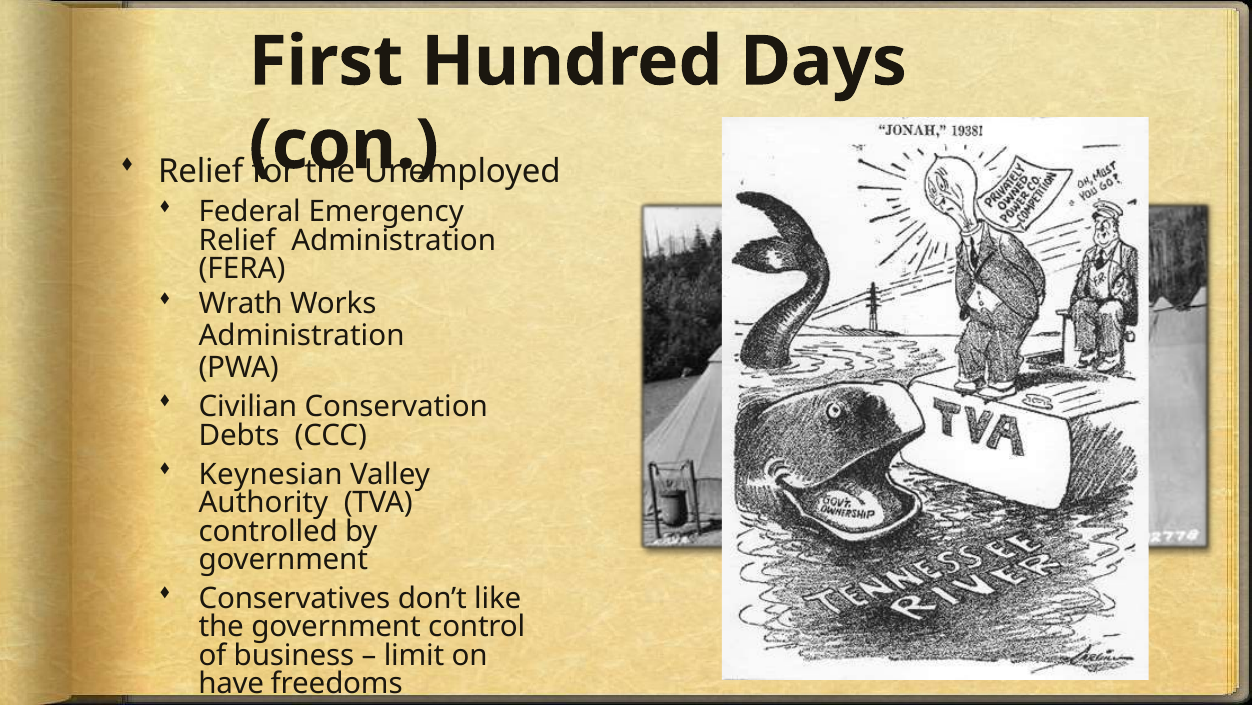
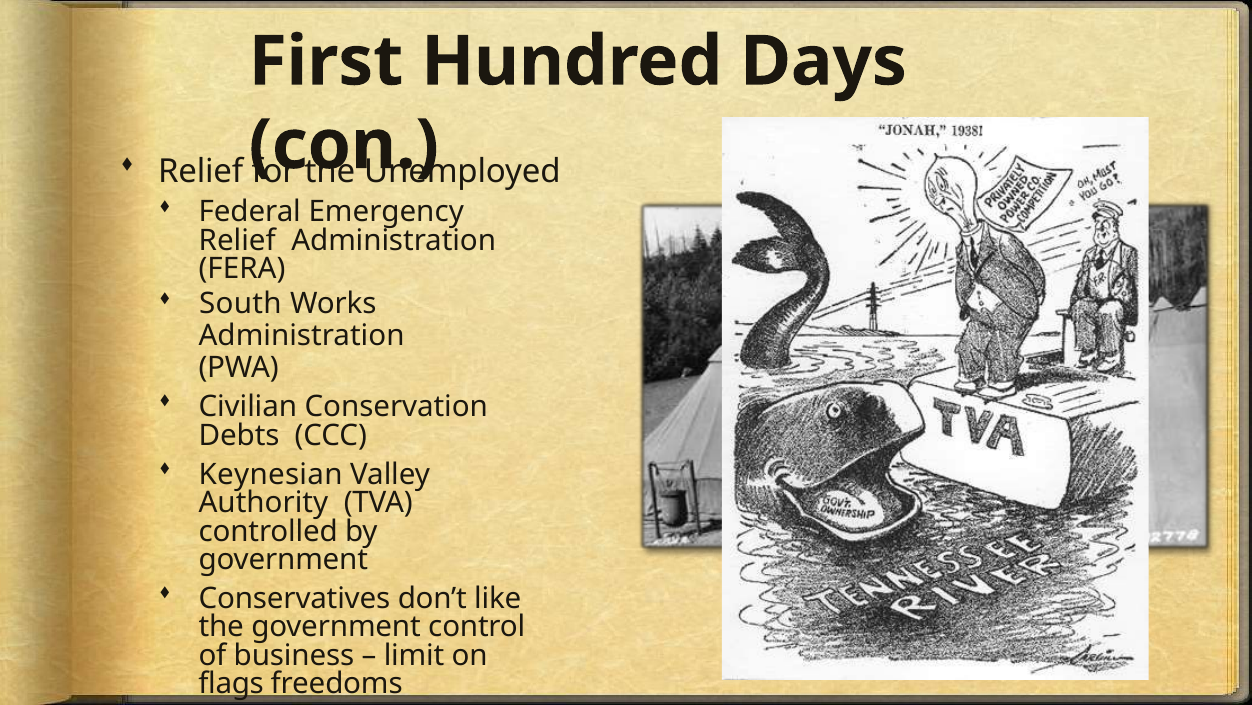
Wrath: Wrath -> South (240, 304)
have: have -> flags (231, 683)
